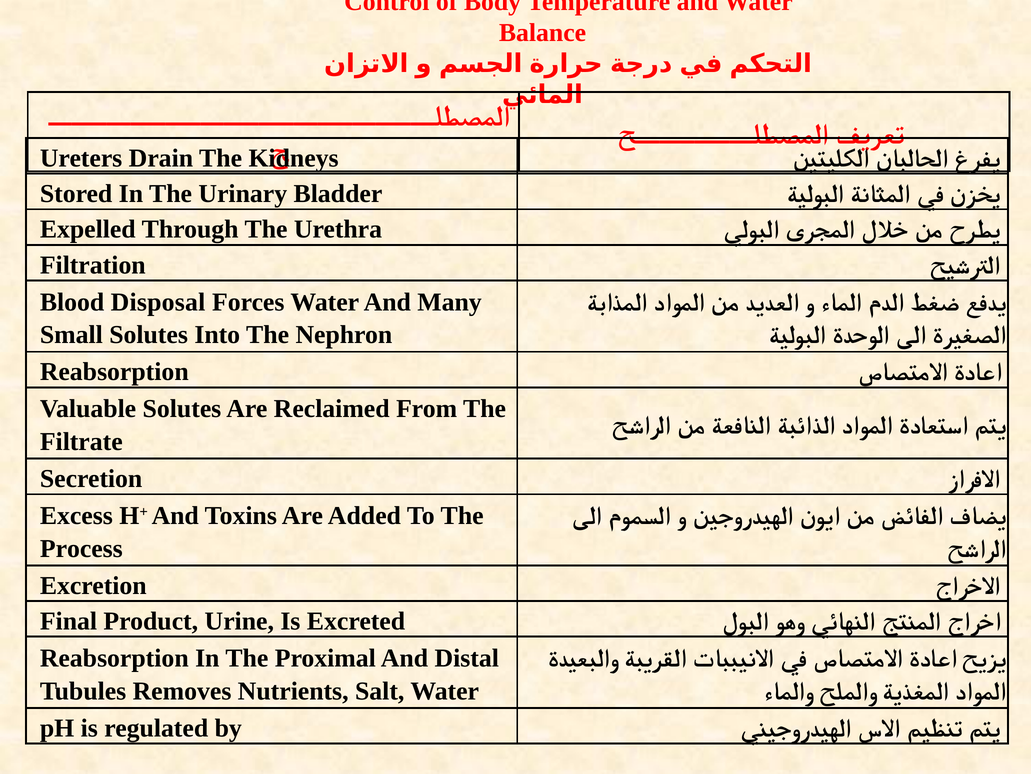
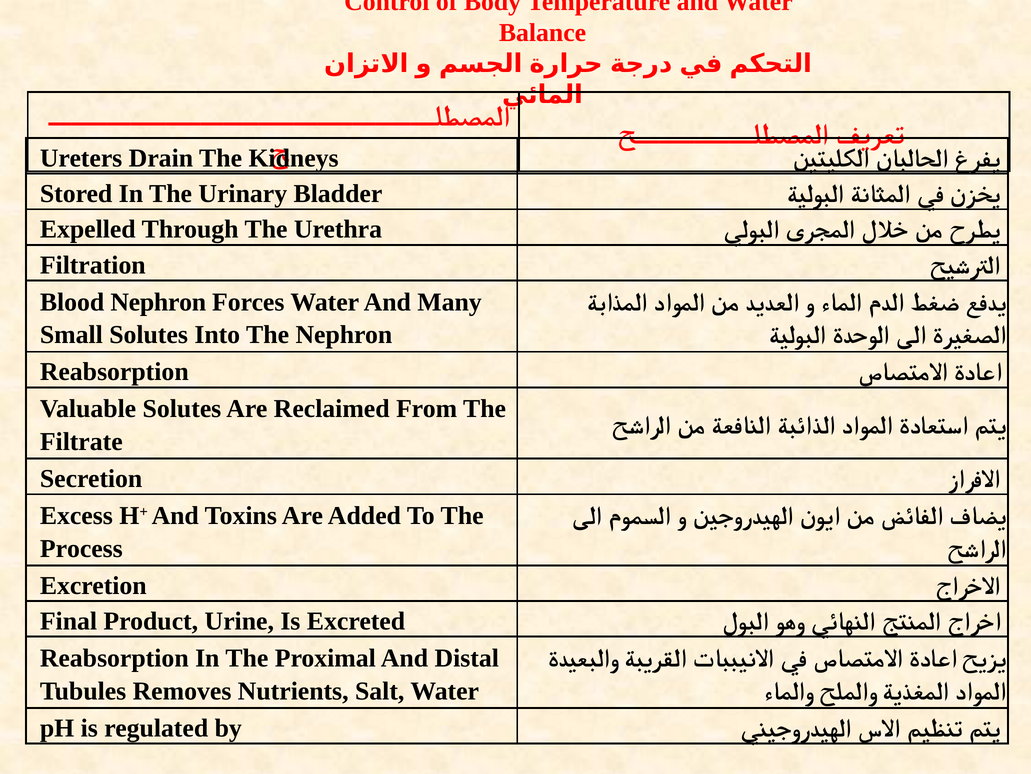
Blood Disposal: Disposal -> Nephron (158, 302)
